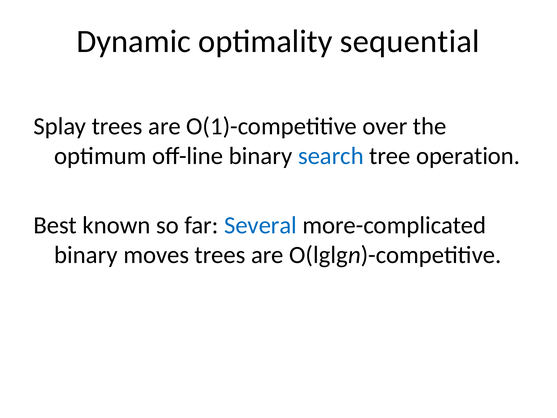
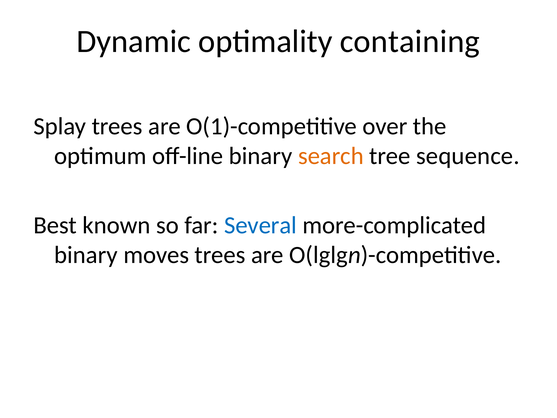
sequential: sequential -> containing (410, 41)
search colour: blue -> orange (331, 156)
operation: operation -> sequence (468, 156)
